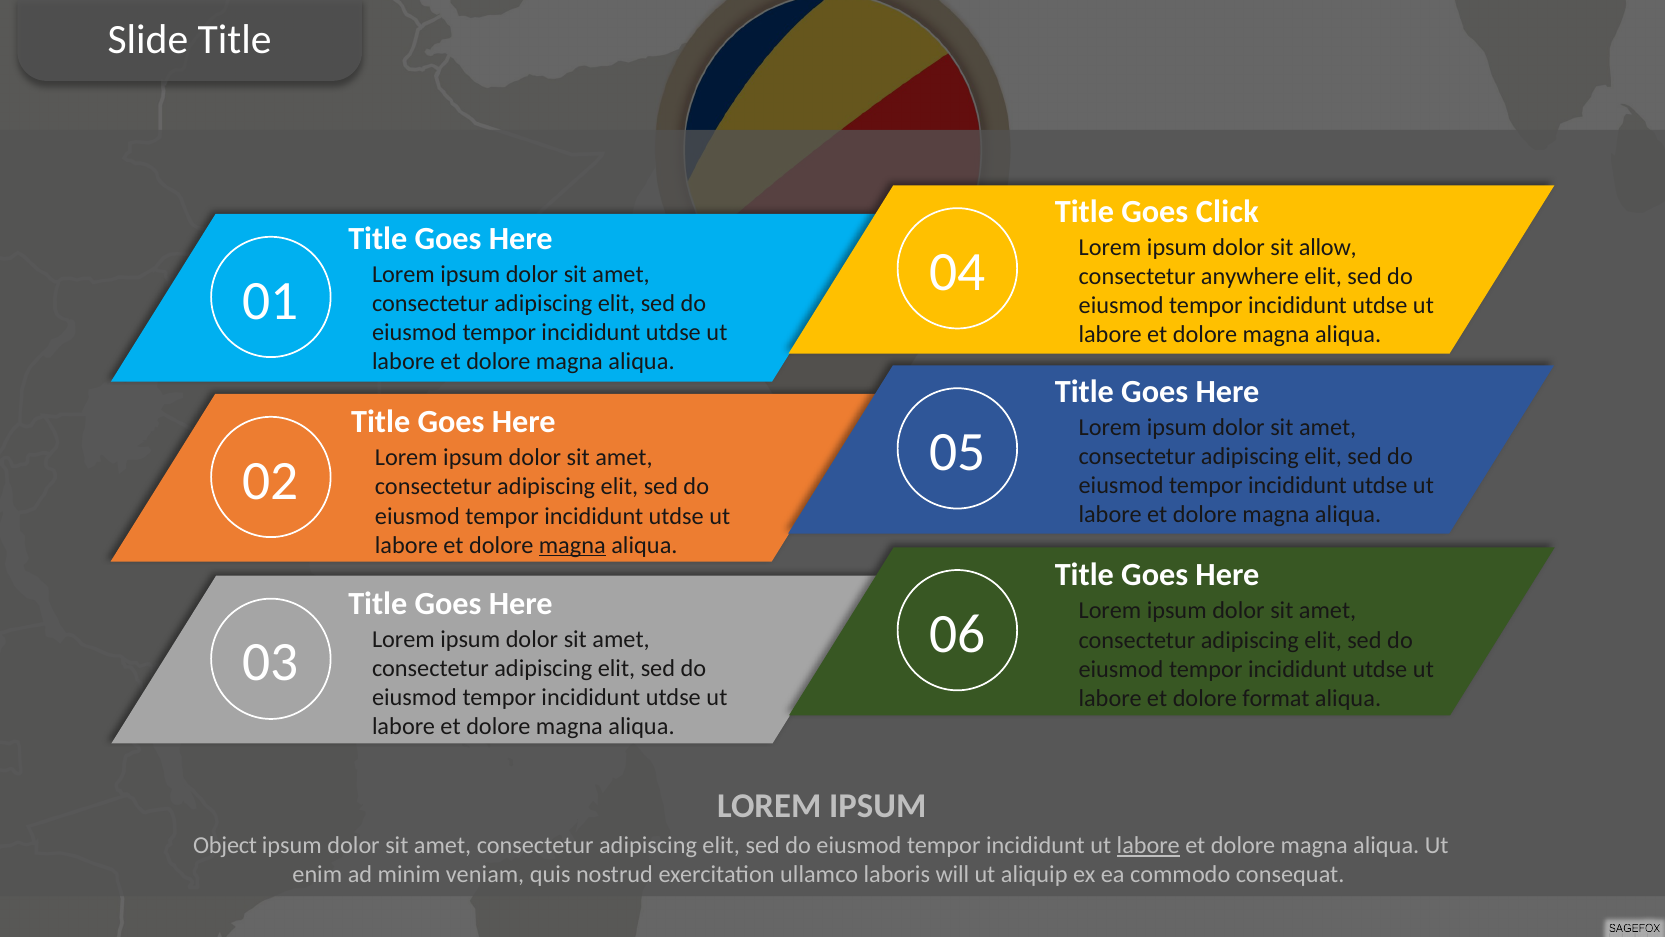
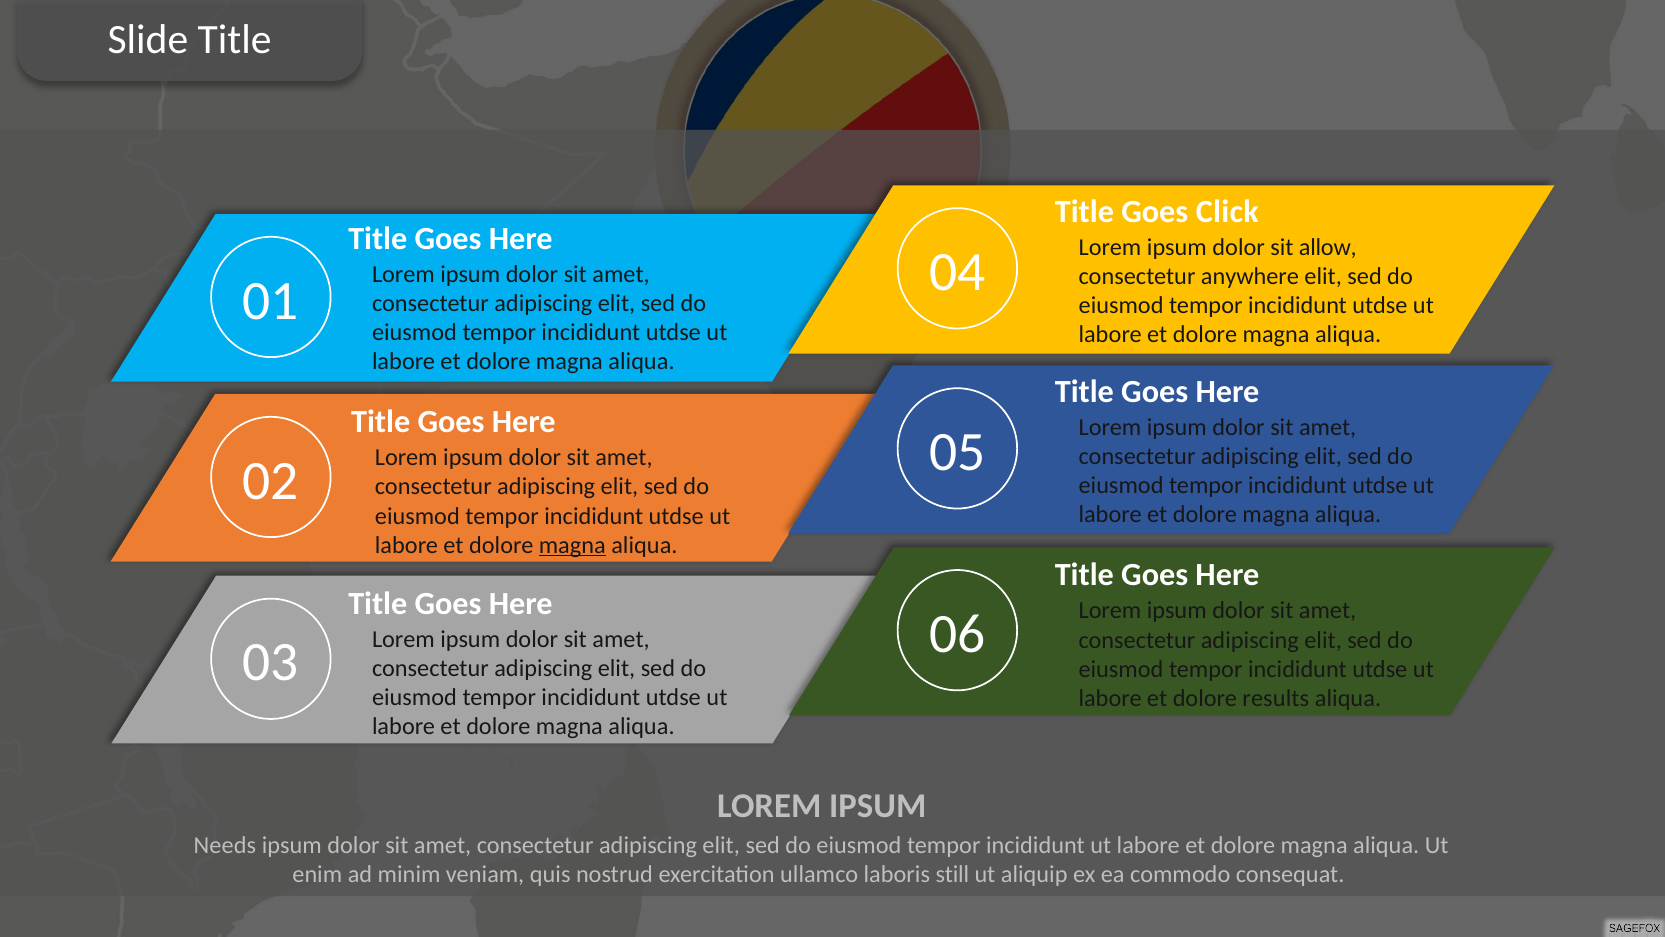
format: format -> results (1276, 698)
Object: Object -> Needs (225, 845)
labore underline: present -> none (1148, 845)
will: will -> still (952, 874)
